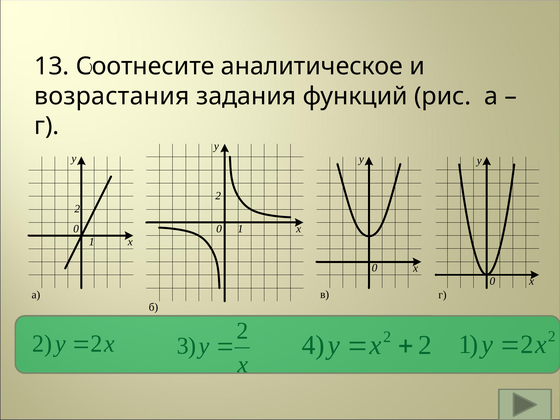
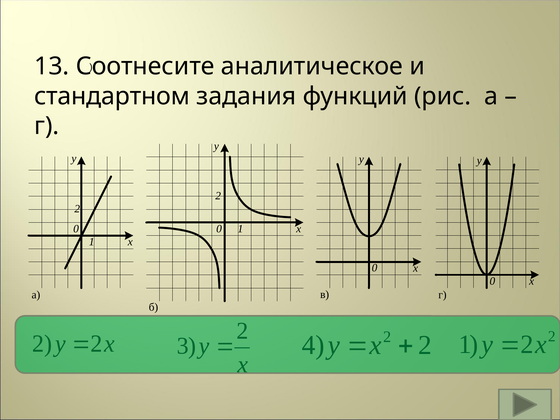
возрастания: возрастания -> стандартном (112, 96)
